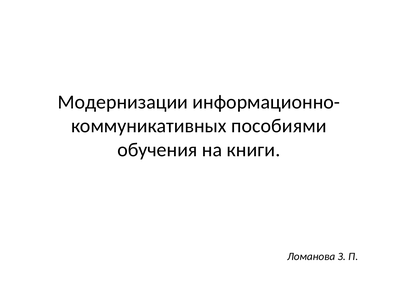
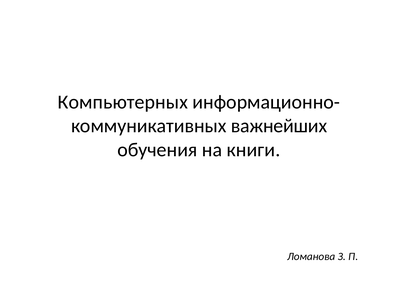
Модернизации: Модернизации -> Компьютерных (123, 102)
пособиями: пособиями -> важнейших (279, 126)
